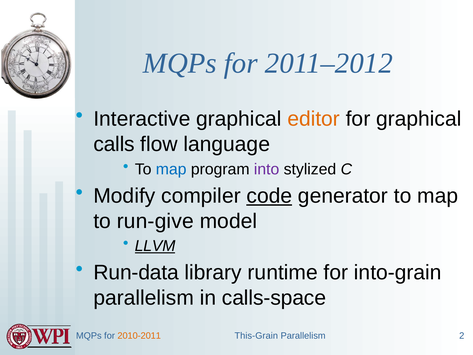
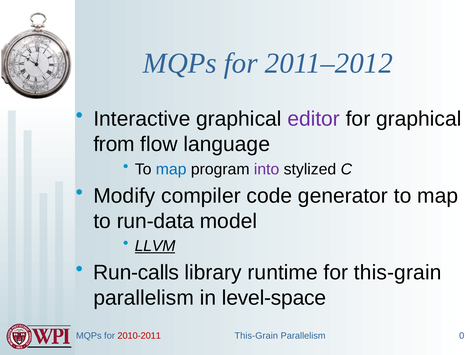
editor colour: orange -> purple (314, 119)
calls: calls -> from (114, 144)
code underline: present -> none (269, 196)
run-give: run-give -> run-data (155, 221)
Run-data: Run-data -> Run-calls (136, 272)
for into-grain: into-grain -> this-grain (398, 272)
calls-space: calls-space -> level-space (274, 298)
2010-2011 colour: orange -> red (139, 336)
2: 2 -> 0 (462, 336)
